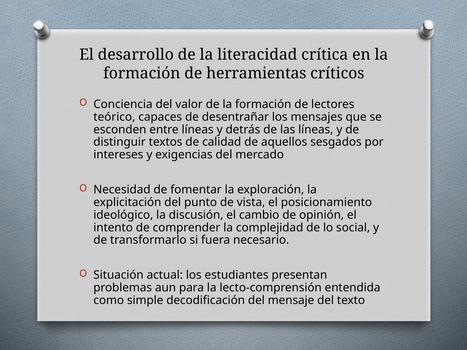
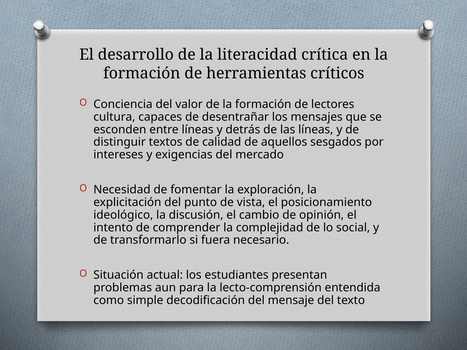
teórico: teórico -> cultura (114, 117)
